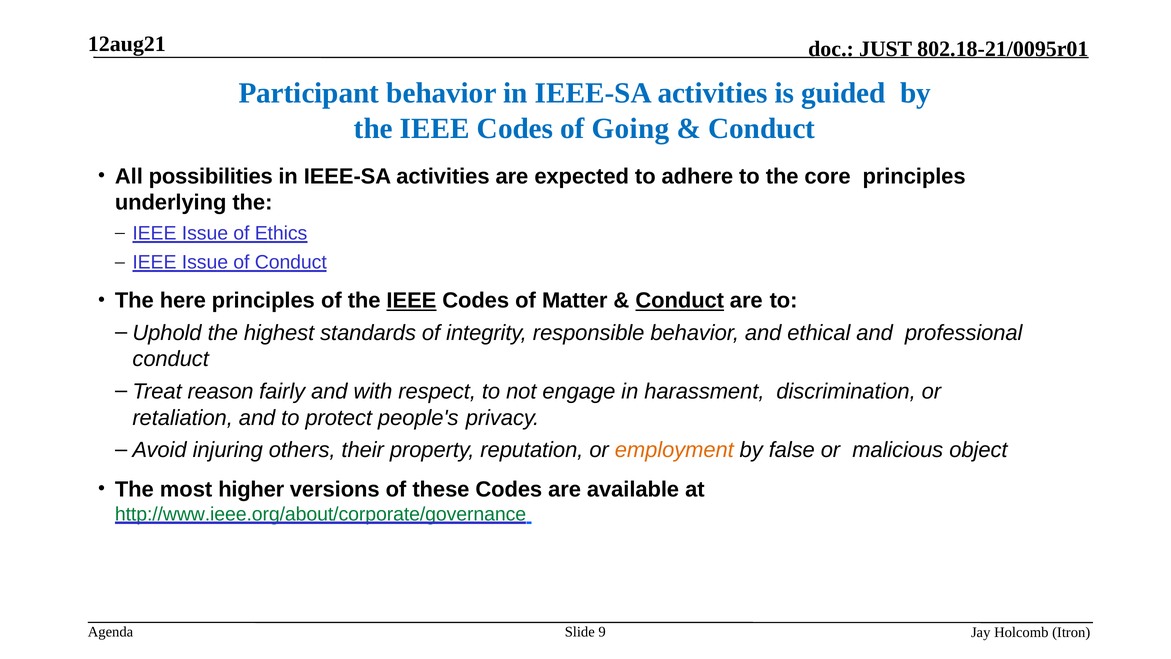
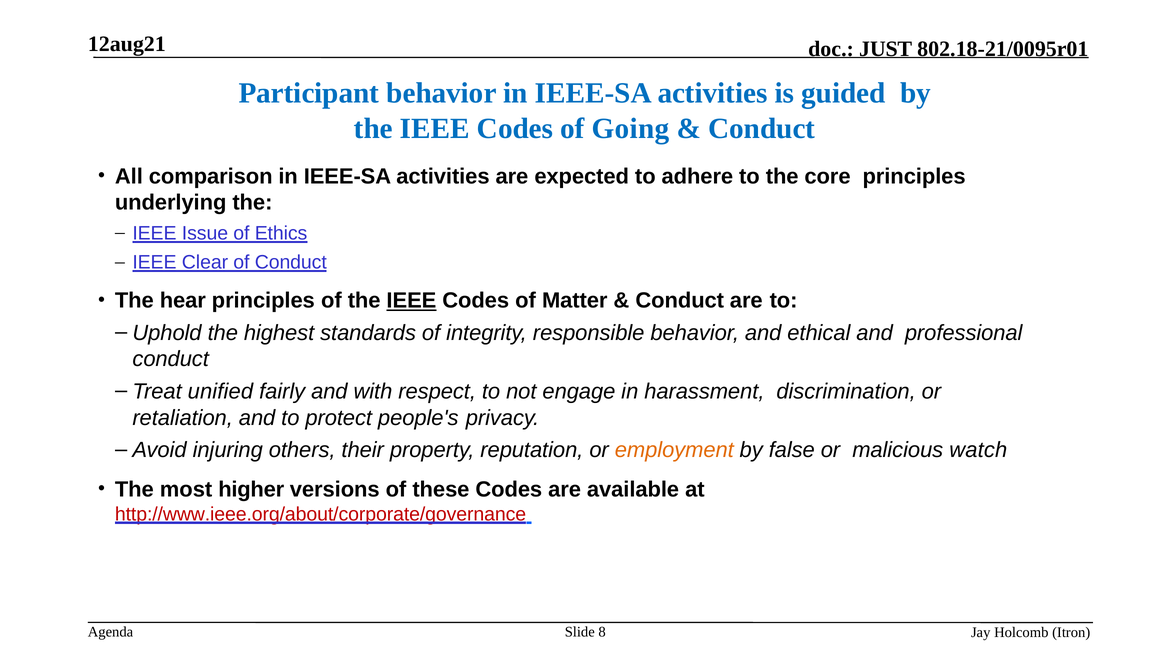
possibilities: possibilities -> comparison (211, 176)
Issue: Issue -> Clear (205, 262)
here: here -> hear (183, 301)
Conduct underline: present -> none (680, 301)
reason: reason -> unified (220, 391)
object: object -> watch (978, 450)
http://www.ieee.org/about/corporate/governance colour: green -> red (321, 514)
9: 9 -> 8 (602, 632)
